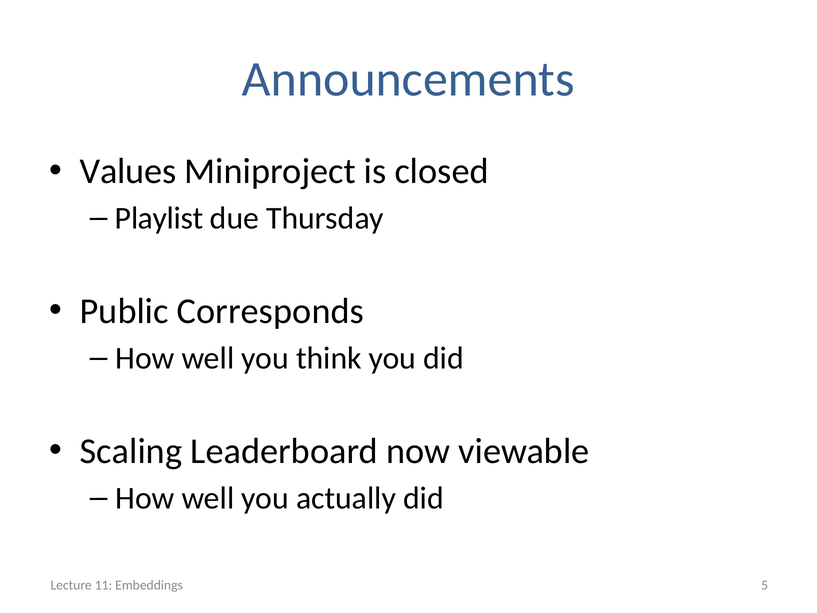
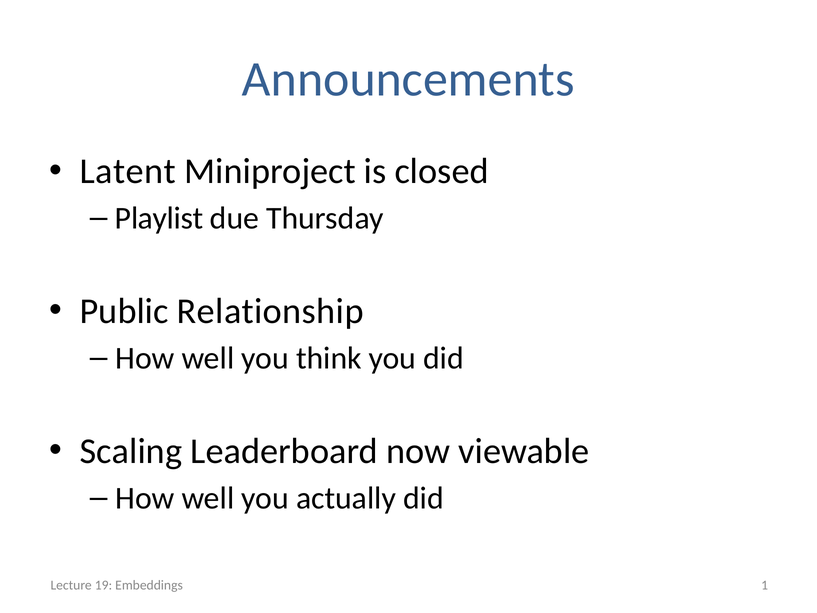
Values: Values -> Latent (128, 171)
Corresponds: Corresponds -> Relationship (270, 311)
11: 11 -> 19 (104, 585)
5: 5 -> 1 (765, 585)
